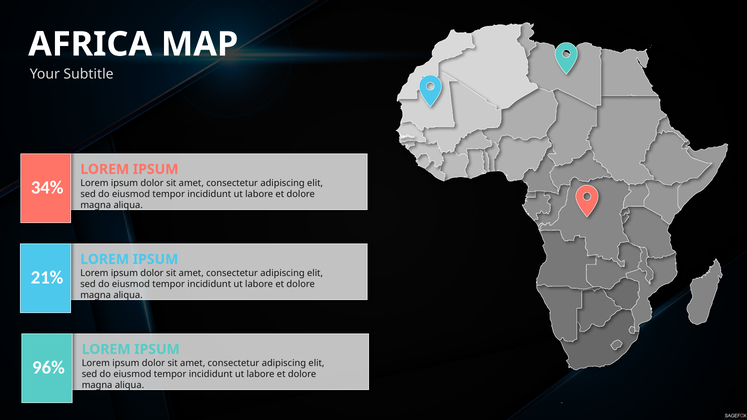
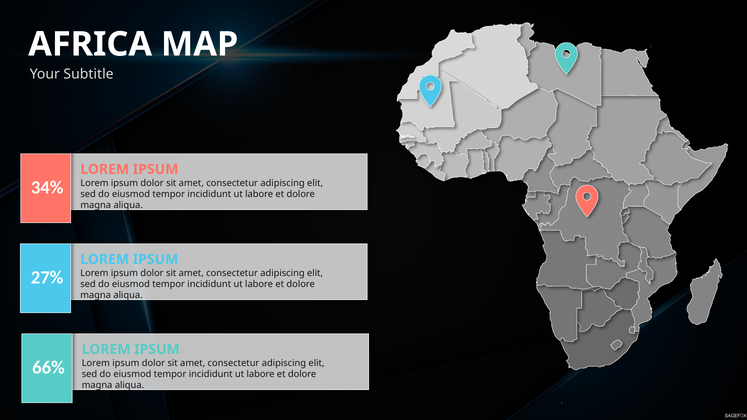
21%: 21% -> 27% (47, 278)
96%: 96% -> 66% (48, 368)
